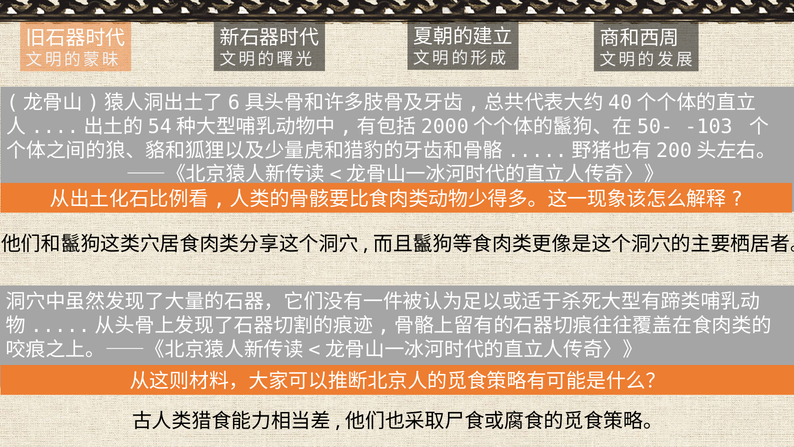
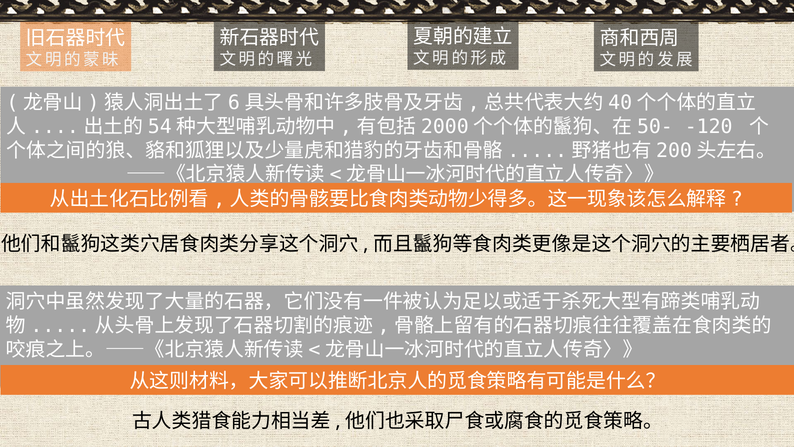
-103: -103 -> -120 (709, 127)
